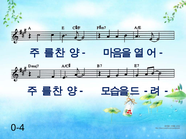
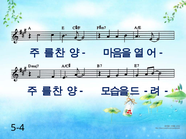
0-4: 0-4 -> 5-4 (18, 128)
